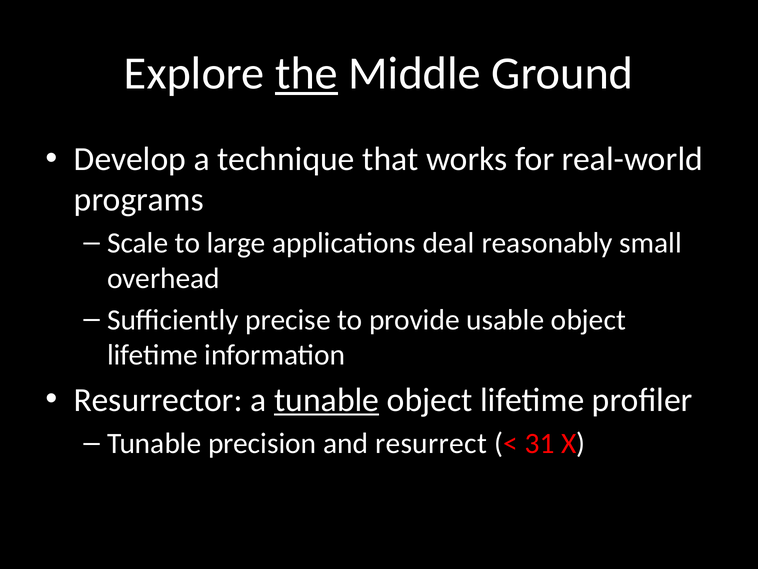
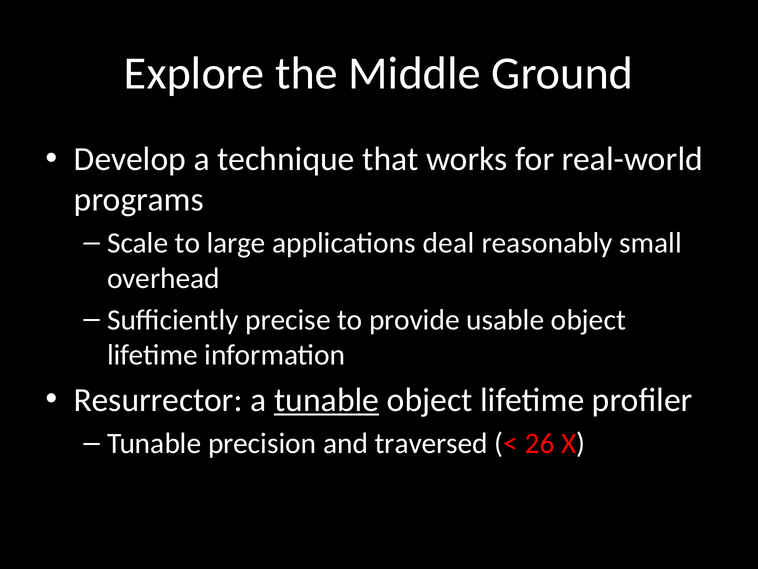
the underline: present -> none (306, 73)
resurrect: resurrect -> traversed (431, 443)
31: 31 -> 26 (540, 443)
